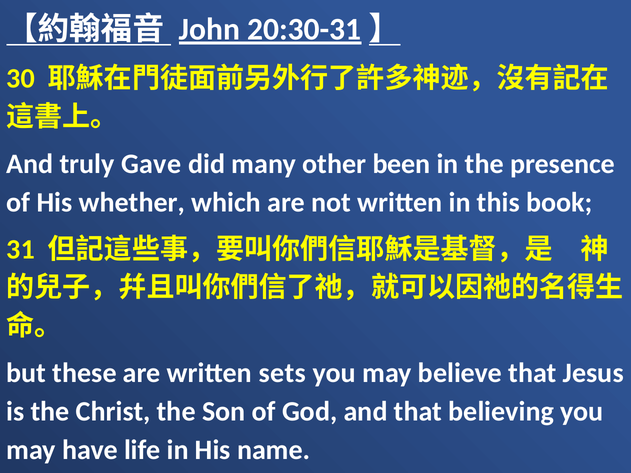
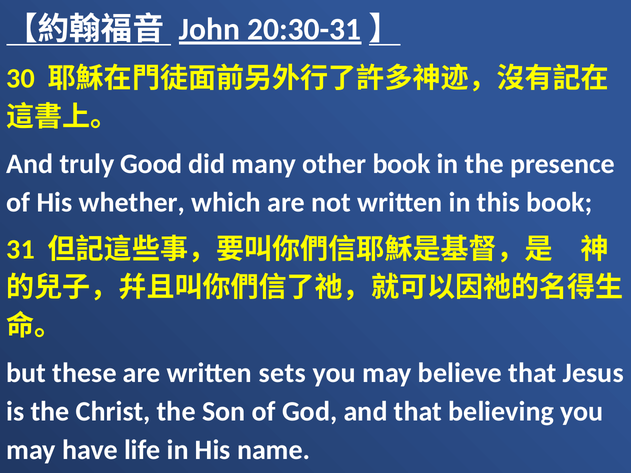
Gave: Gave -> Good (151, 164)
other been: been -> book (402, 164)
